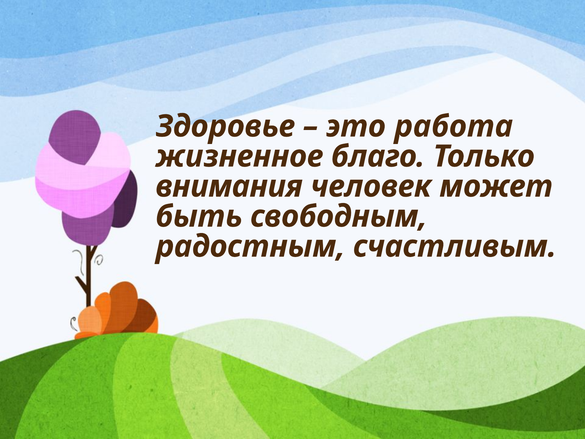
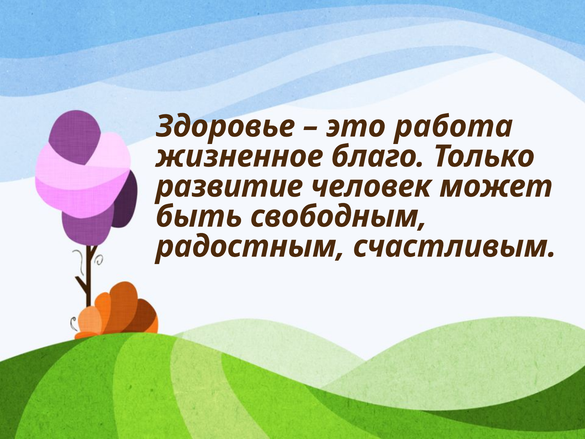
внимания: внимания -> развитие (229, 186)
